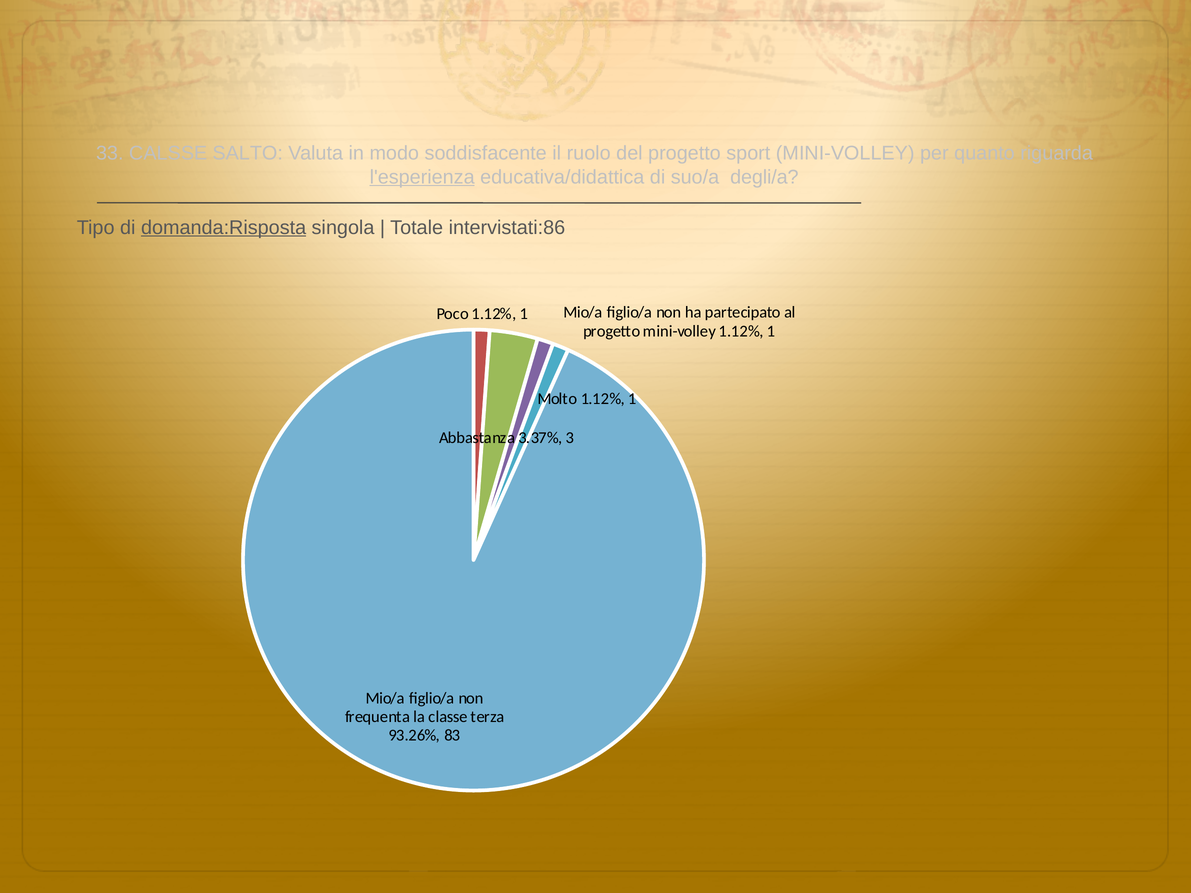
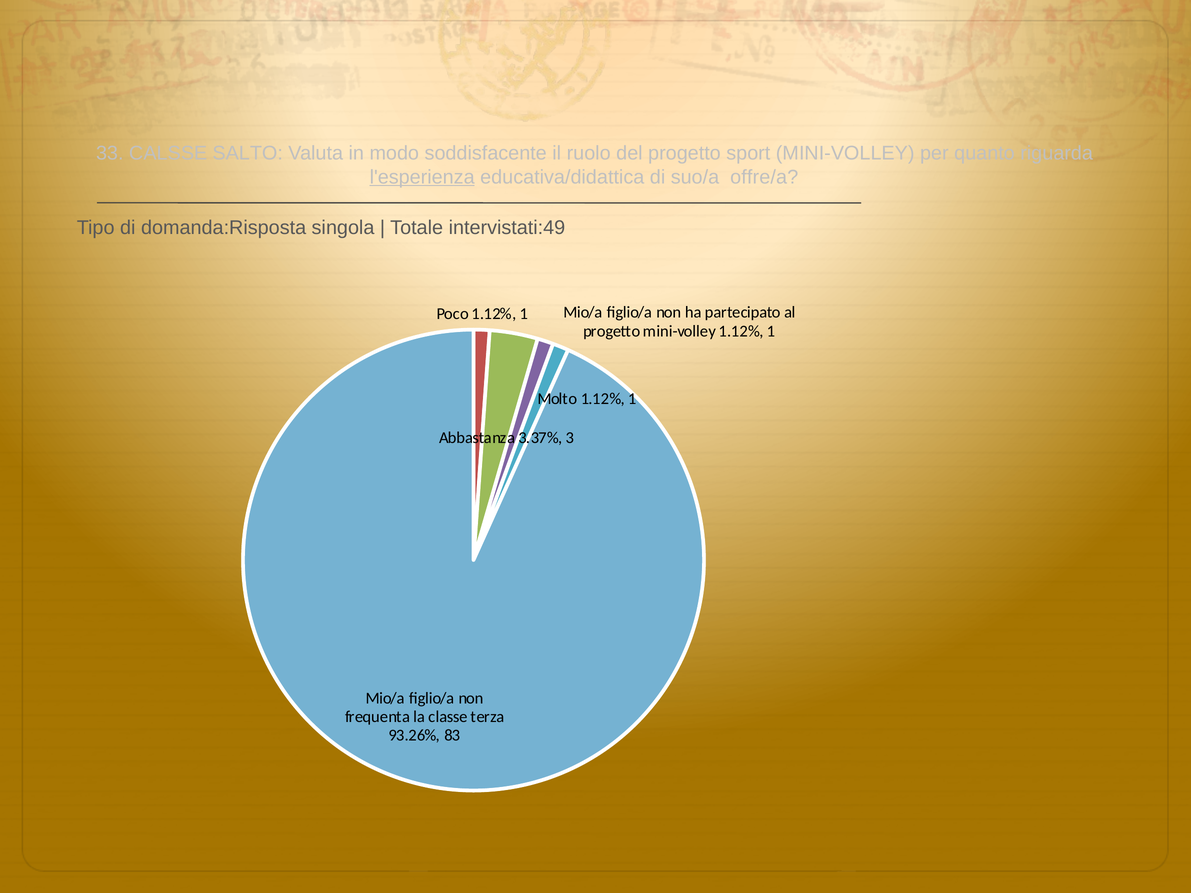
degli/a: degli/a -> offre/a (764, 177)
domanda:Risposta underline: present -> none (224, 228)
intervistati:86: intervistati:86 -> intervistati:49 (507, 228)
